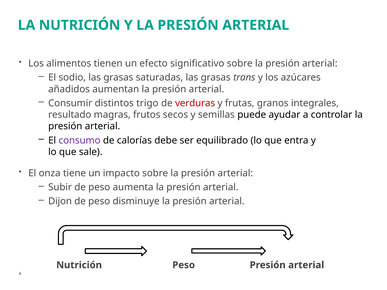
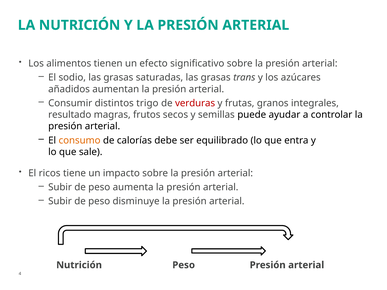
consumo colour: purple -> orange (80, 140)
onza: onza -> ricos (50, 173)
Dijon: Dijon -> Subir (60, 201)
